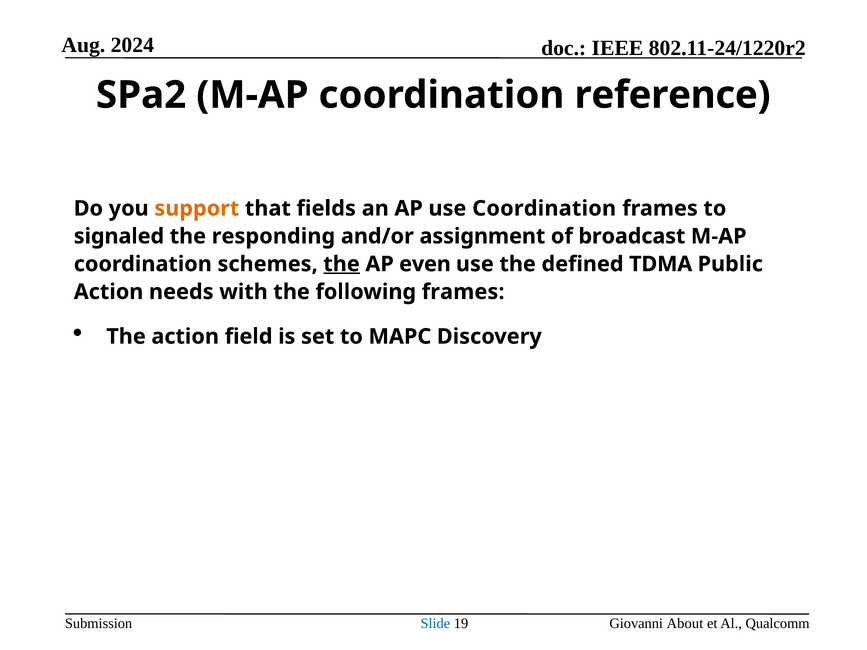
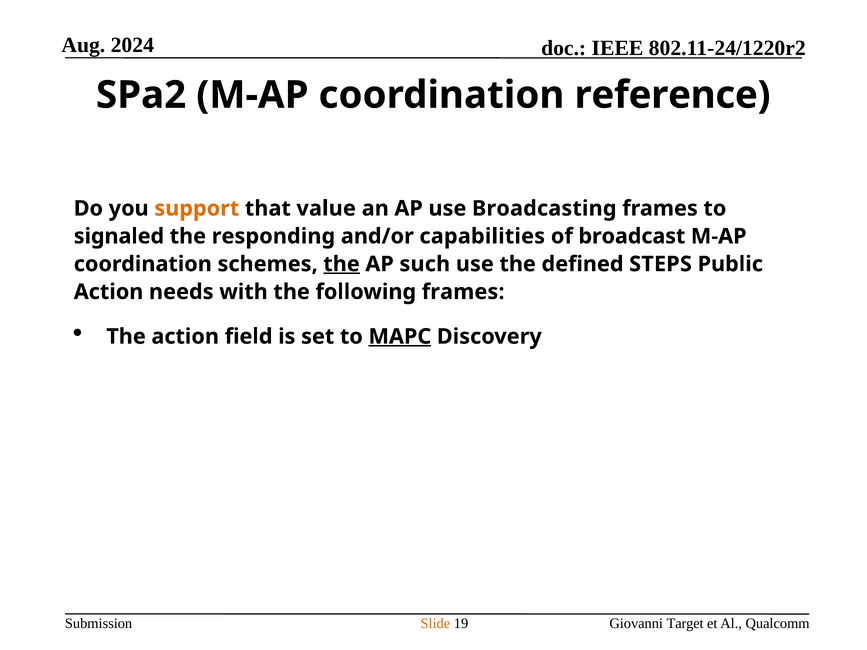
fields: fields -> value (326, 209)
use Coordination: Coordination -> Broadcasting (544, 209)
assignment: assignment -> capabilities (482, 236)
even: even -> such (425, 264)
TDMA: TDMA -> STEPS (661, 264)
MAPC underline: none -> present (400, 337)
Slide colour: blue -> orange (435, 624)
About: About -> Target (685, 624)
